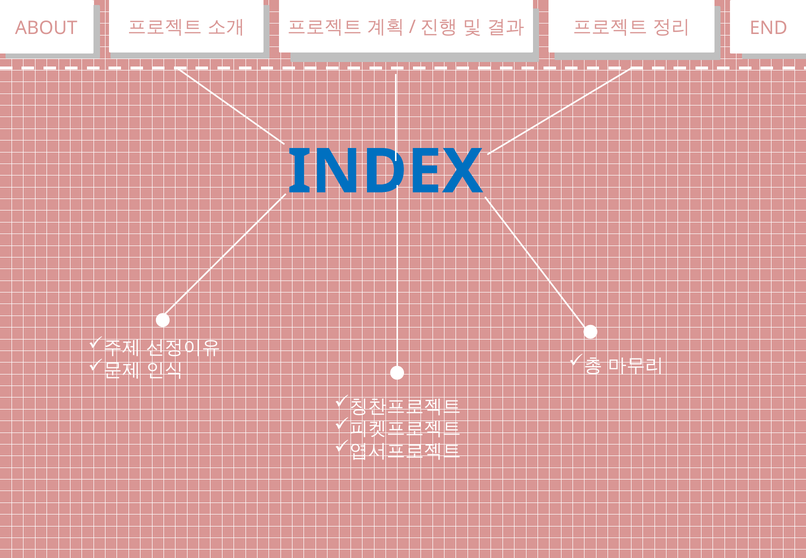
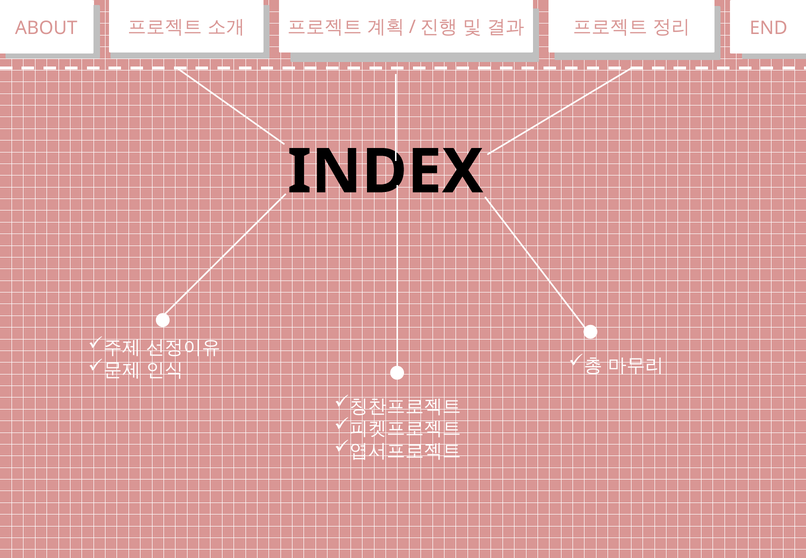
INDEX colour: blue -> black (385, 172)
